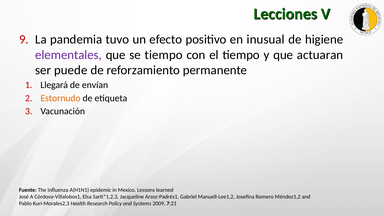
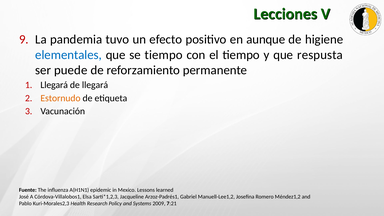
inusual: inusual -> aunque (266, 39)
elementales colour: purple -> blue (69, 55)
actuaran: actuaran -> respusta (320, 55)
de envían: envían -> llegará (95, 85)
